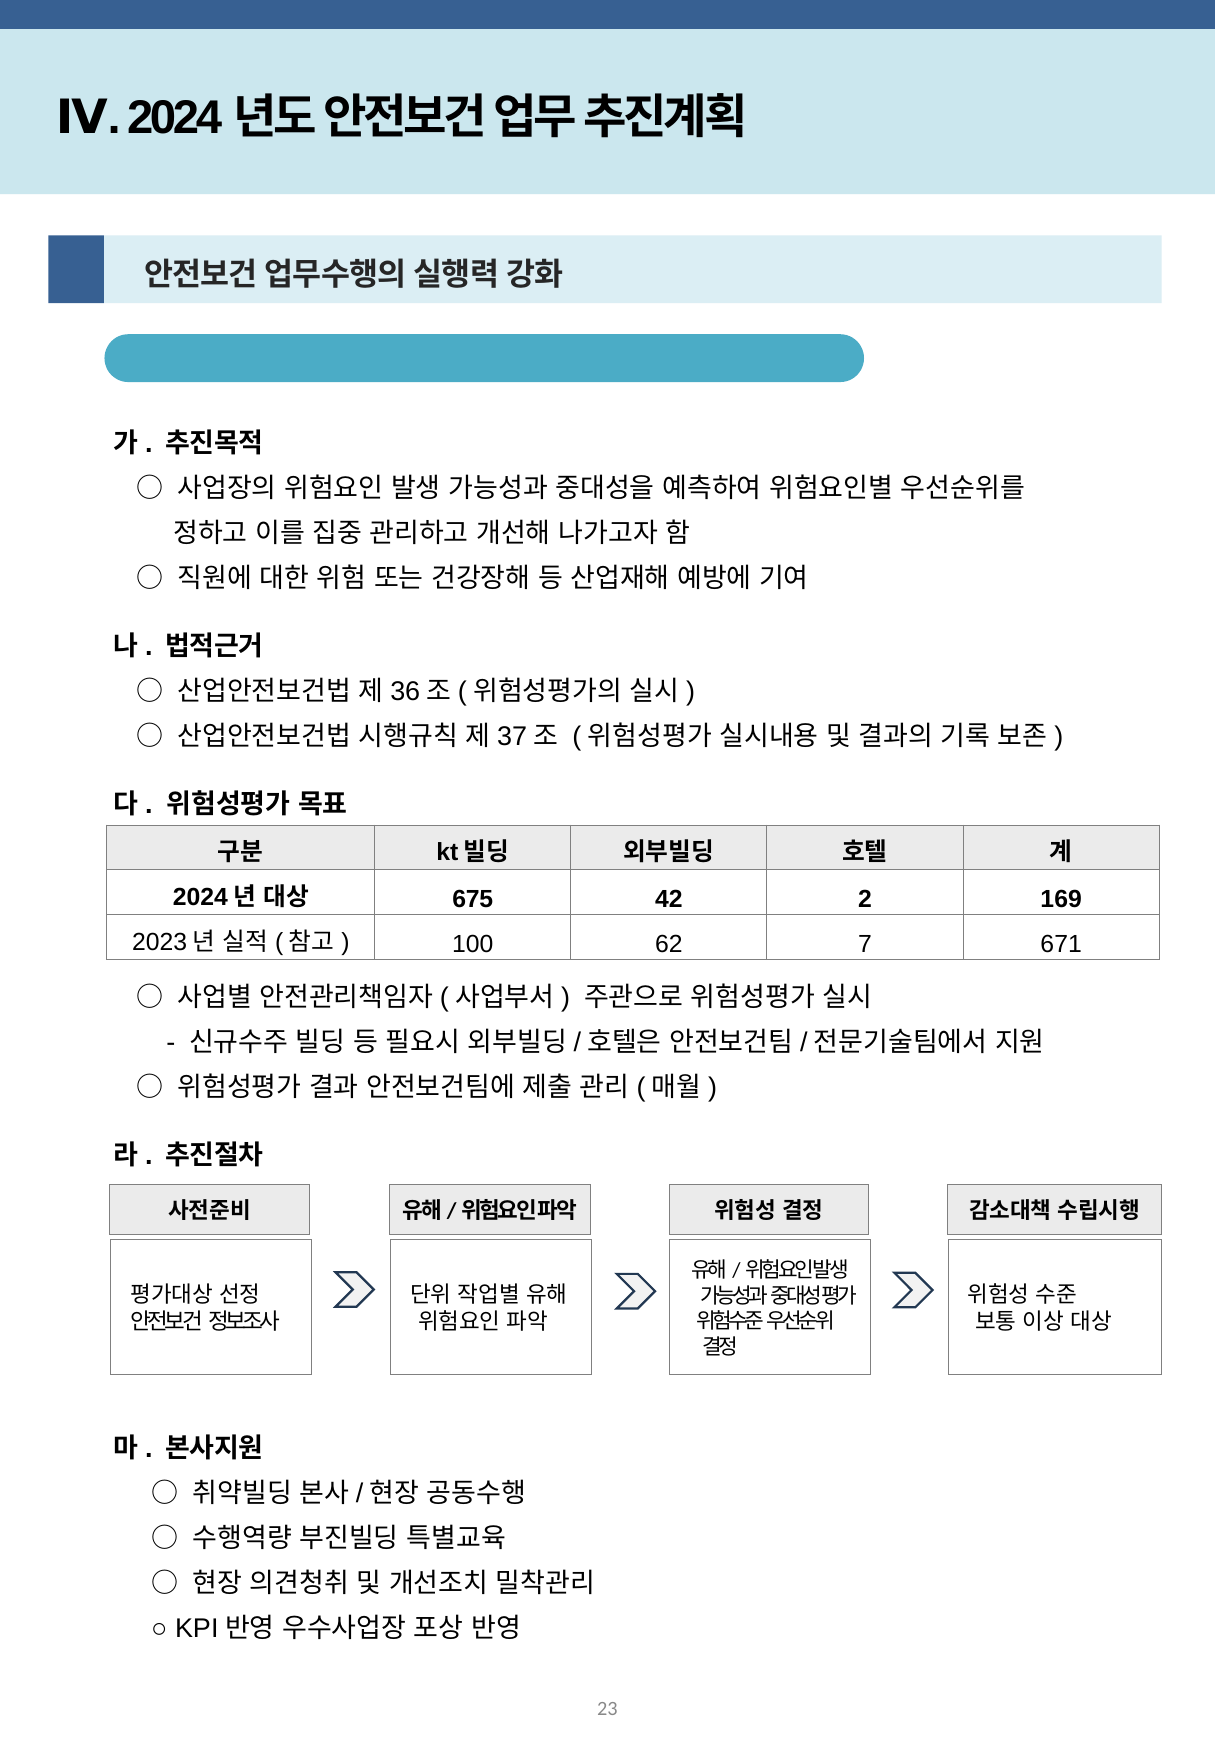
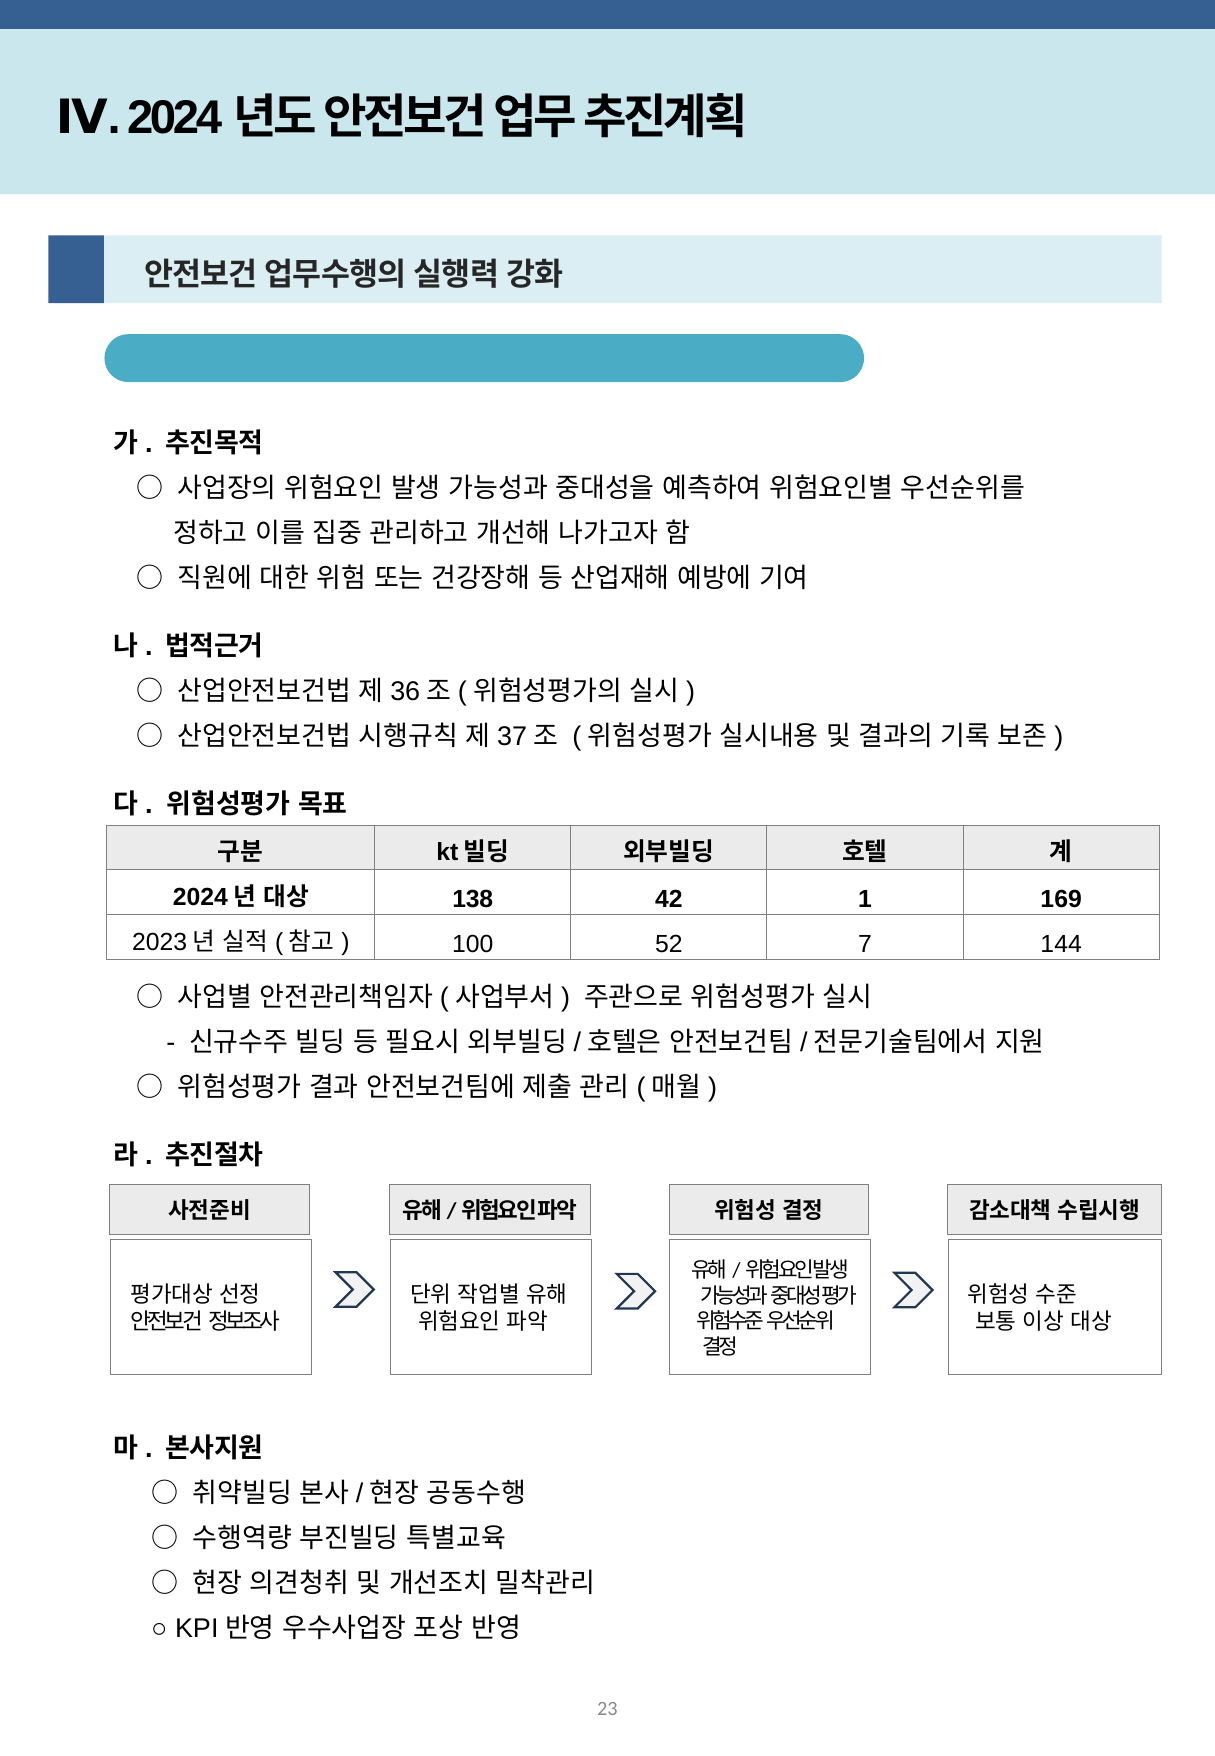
675: 675 -> 138 (473, 899)
2: 2 -> 1 (865, 899)
62: 62 -> 52 (669, 943)
671: 671 -> 144 (1061, 943)
